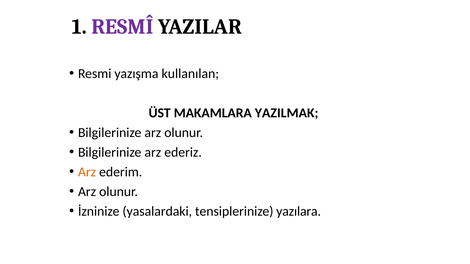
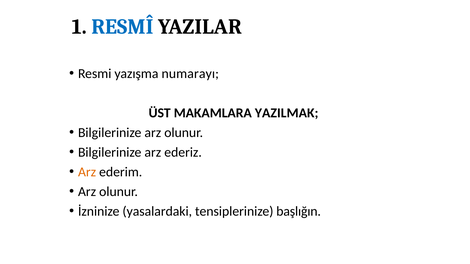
RESMÎ colour: purple -> blue (122, 27)
kullanılan: kullanılan -> numarayı (190, 74)
yazılara: yazılara -> başlığın (299, 211)
